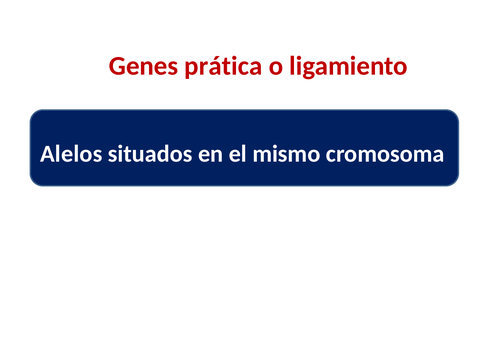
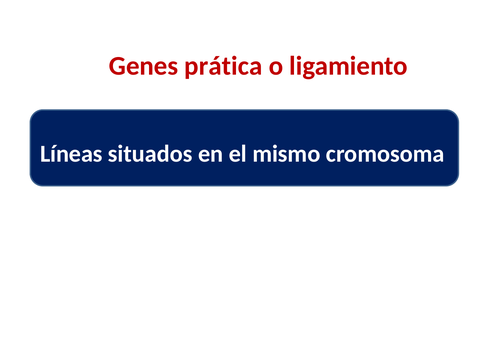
Alelos: Alelos -> Líneas (71, 154)
